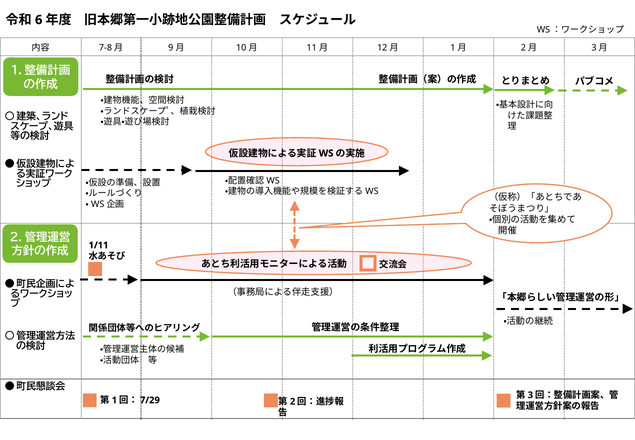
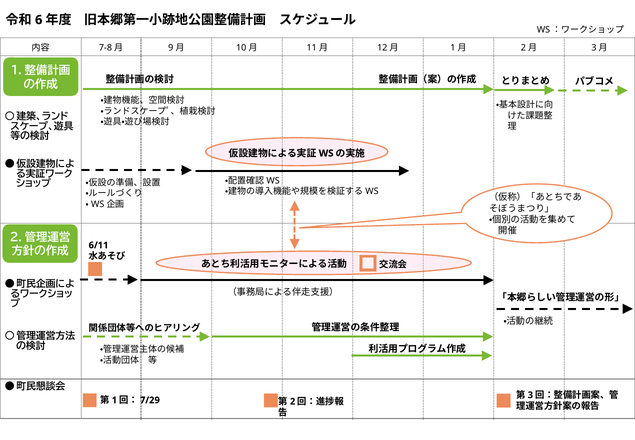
1/11: 1/11 -> 6/11 (99, 245)
